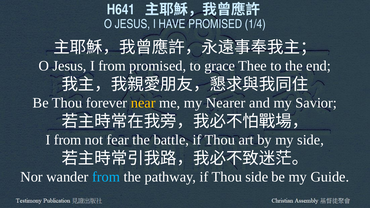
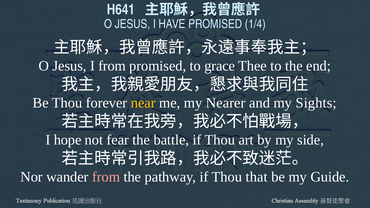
Savior: Savior -> Sights (316, 103)
from: from -> hope (68, 140)
from colour: light blue -> pink (106, 177)
Thou side: side -> that (257, 177)
